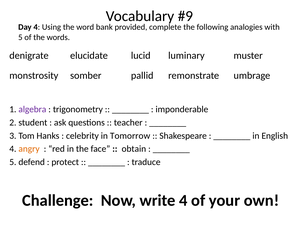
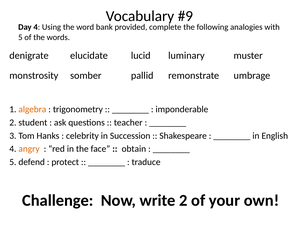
algebra colour: purple -> orange (32, 109)
Tomorrow: Tomorrow -> Succession (130, 136)
write 4: 4 -> 2 (183, 200)
